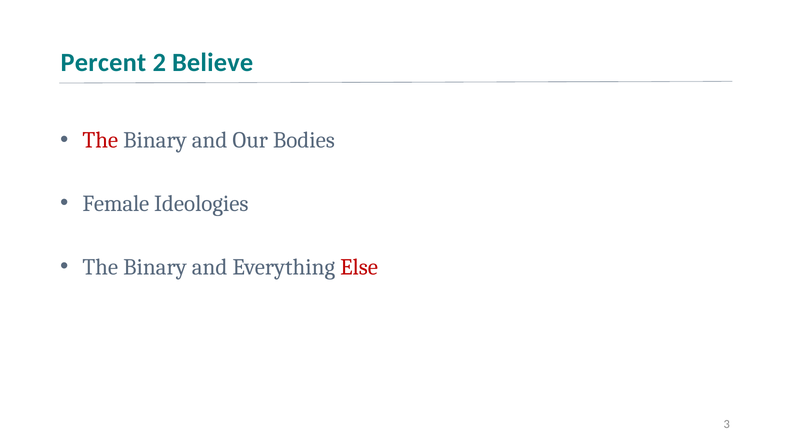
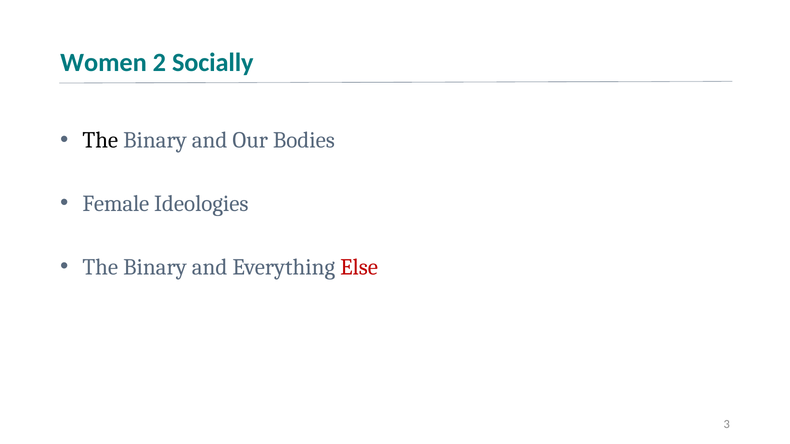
Percent: Percent -> Women (104, 63)
Believe: Believe -> Socially (213, 63)
The colour: red -> black (100, 140)
